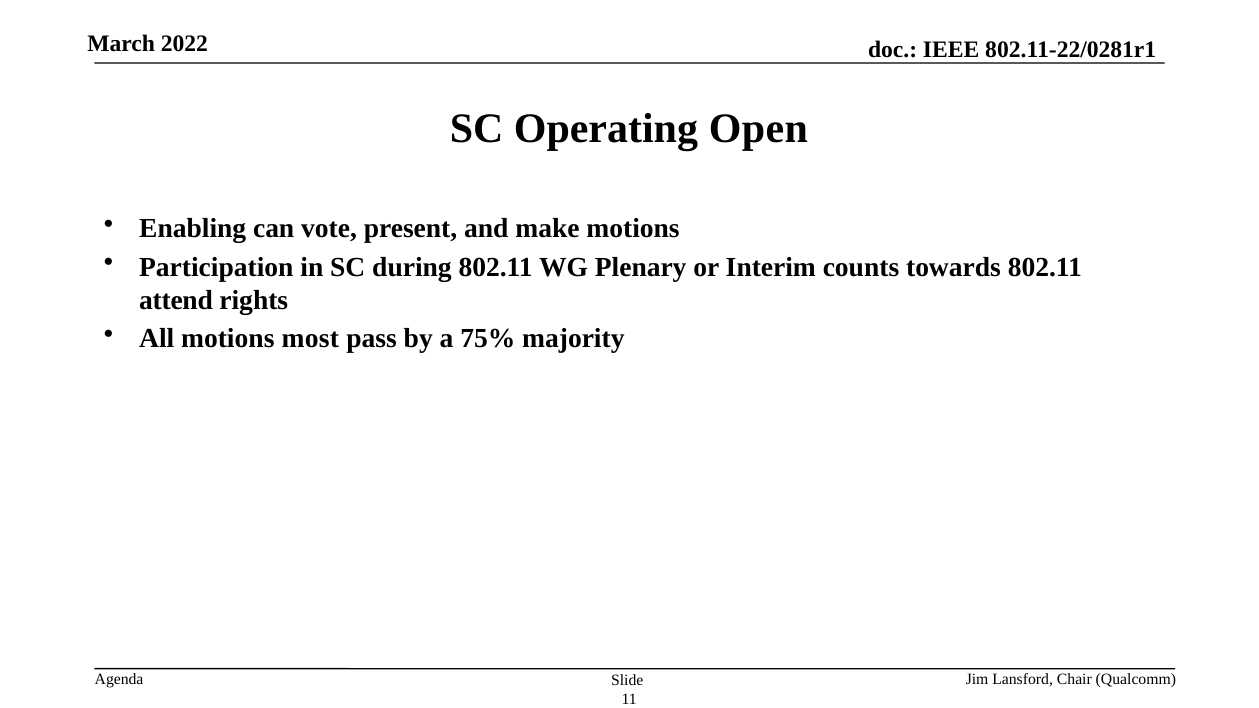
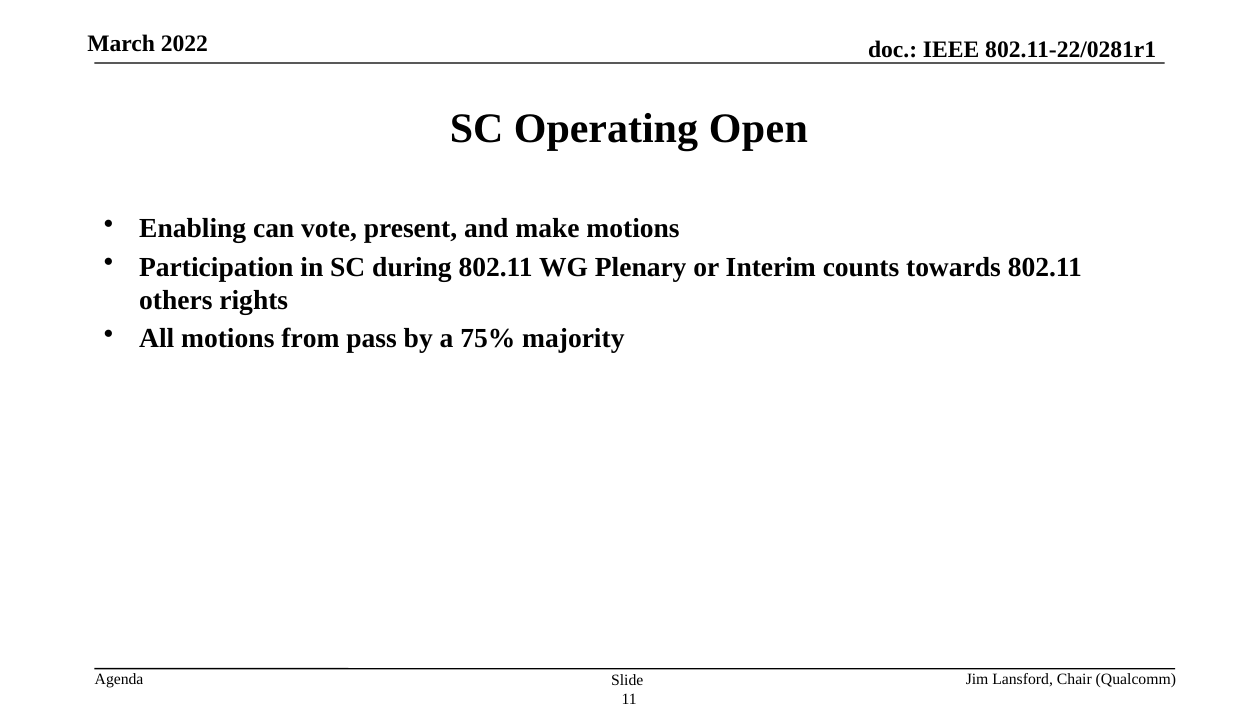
attend: attend -> others (176, 300)
most: most -> from (310, 339)
